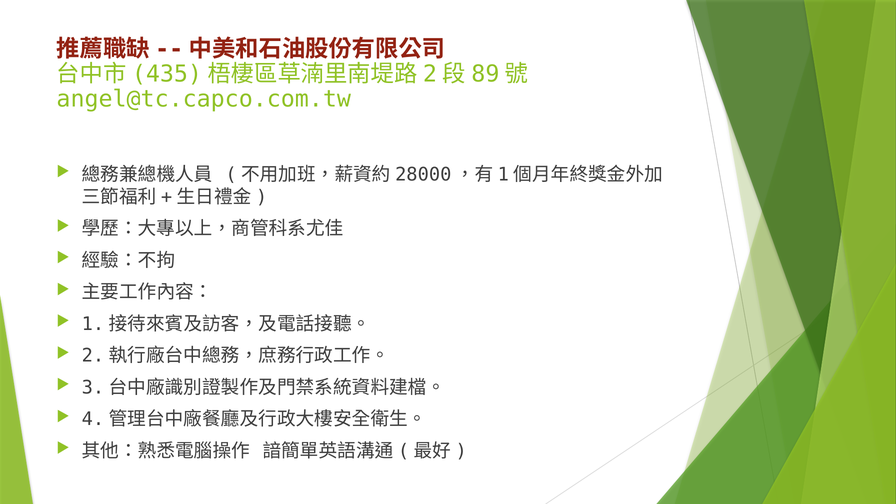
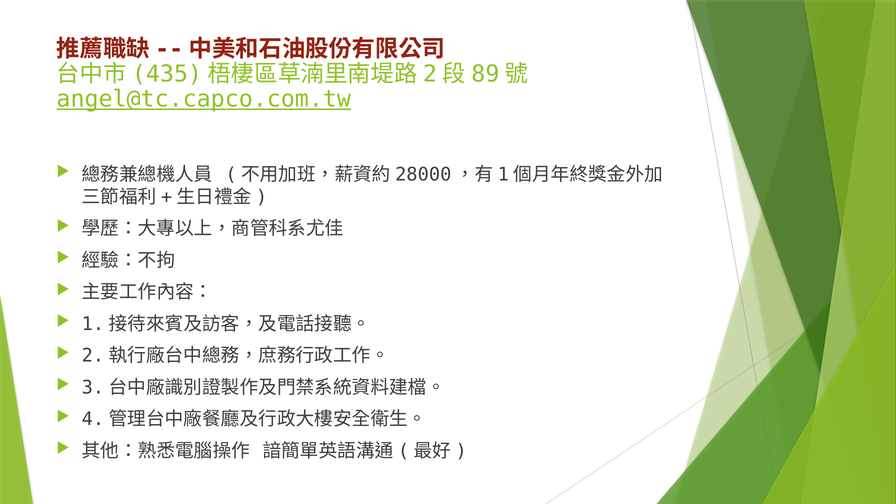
angel@tc.capco.com.tw underline: none -> present (204, 99)
